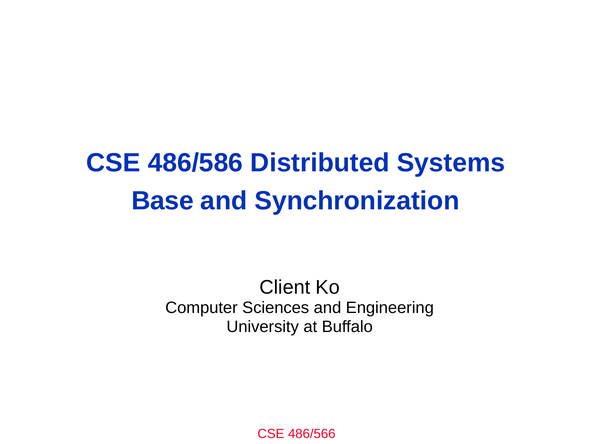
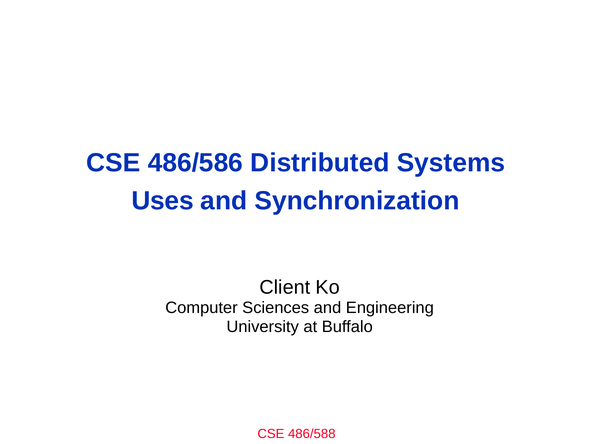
Base: Base -> Uses (163, 201)
486/566: 486/566 -> 486/588 (312, 435)
